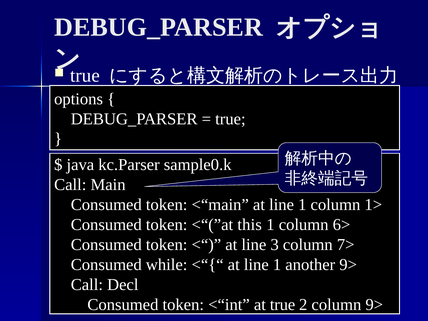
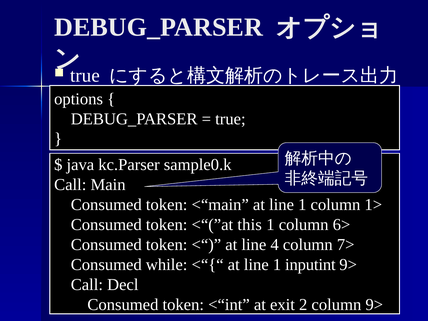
3: 3 -> 4 (275, 245)
another: another -> inputint (310, 265)
at true: true -> exit (282, 305)
